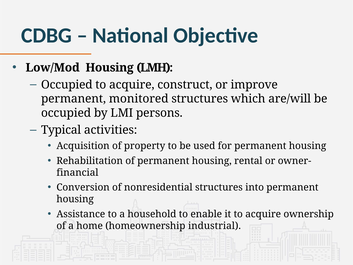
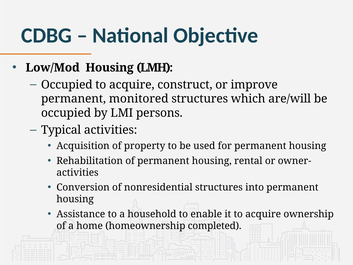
financial: financial -> activities (77, 172)
industrial: industrial -> completed (215, 226)
